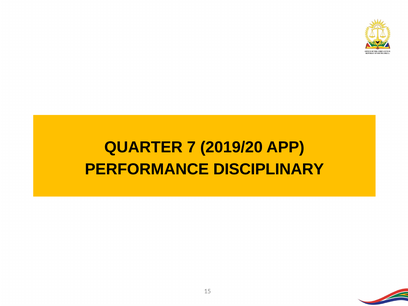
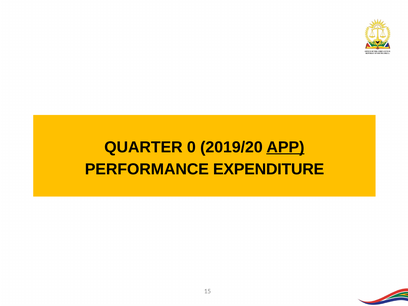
7: 7 -> 0 (191, 147)
APP underline: none -> present (285, 147)
DISCIPLINARY: DISCIPLINARY -> EXPENDITURE (269, 169)
